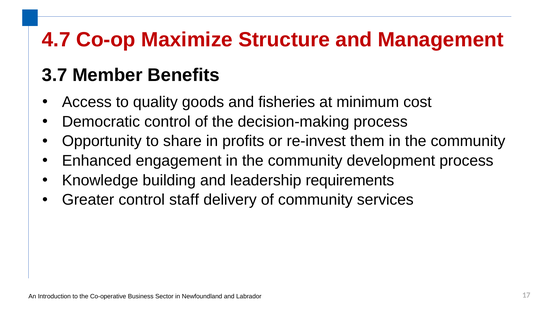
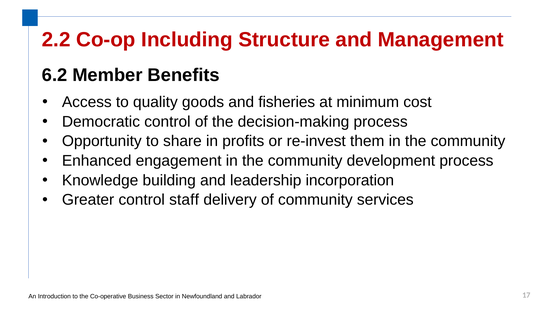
4.7: 4.7 -> 2.2 (56, 40)
Maximize: Maximize -> Including (187, 40)
3.7: 3.7 -> 6.2 (55, 75)
requirements: requirements -> incorporation (350, 180)
